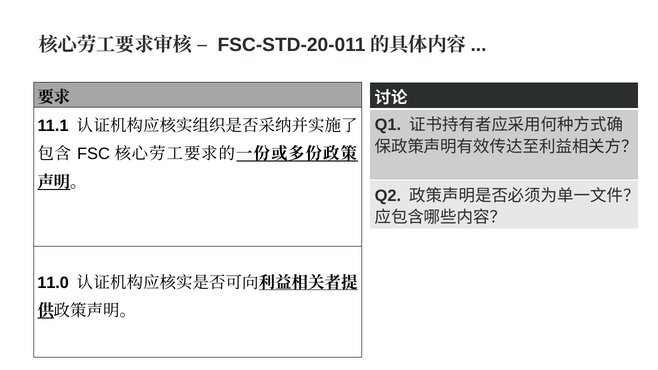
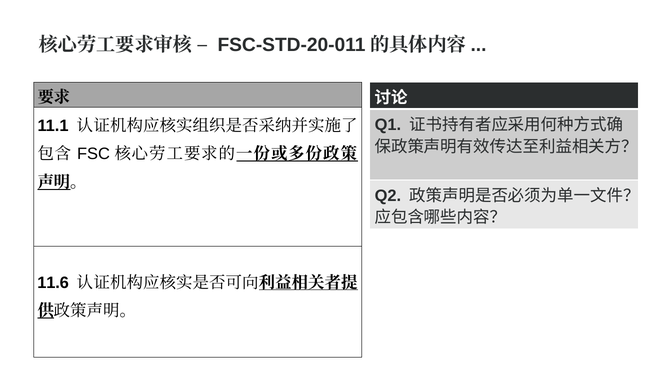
11.0: 11.0 -> 11.6 (53, 283)
